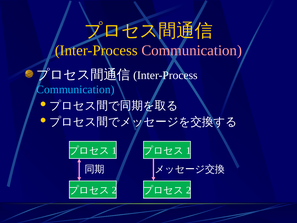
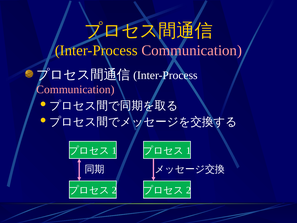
Communication colour: light blue -> pink (75, 89)
